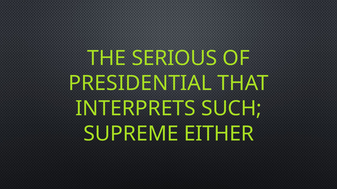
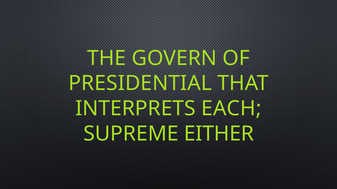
SERIOUS: SERIOUS -> GOVERN (174, 58)
SUCH: SUCH -> EACH (231, 109)
